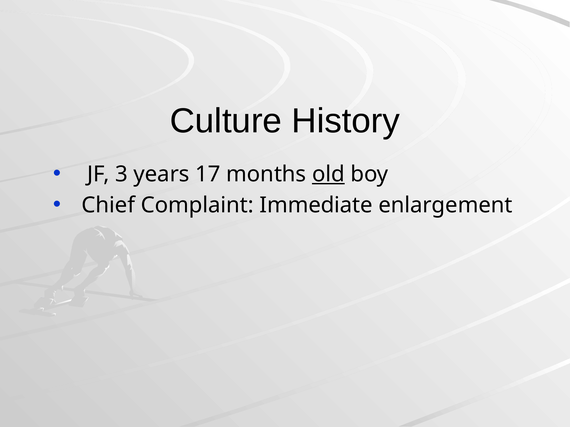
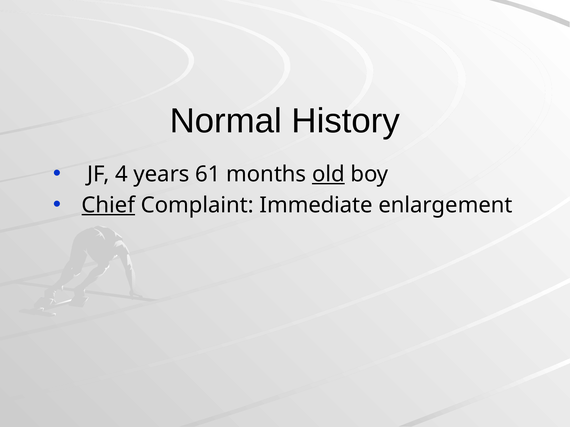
Culture: Culture -> Normal (226, 121)
3: 3 -> 4 (121, 174)
17: 17 -> 61 (208, 174)
Chief underline: none -> present (108, 205)
